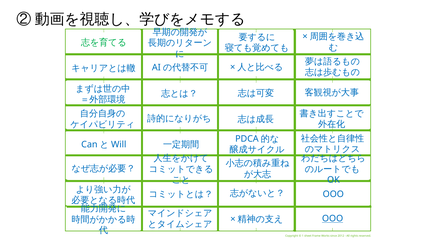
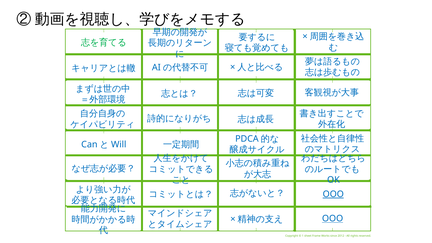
OOO underline: none -> present (333, 194)
